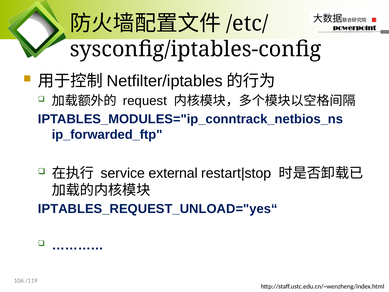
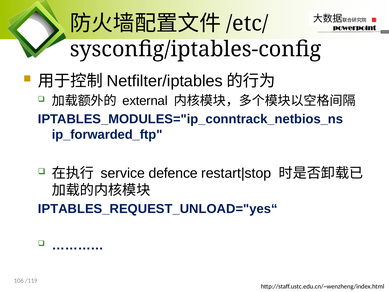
request: request -> external (145, 101)
external: external -> defence (173, 173)
